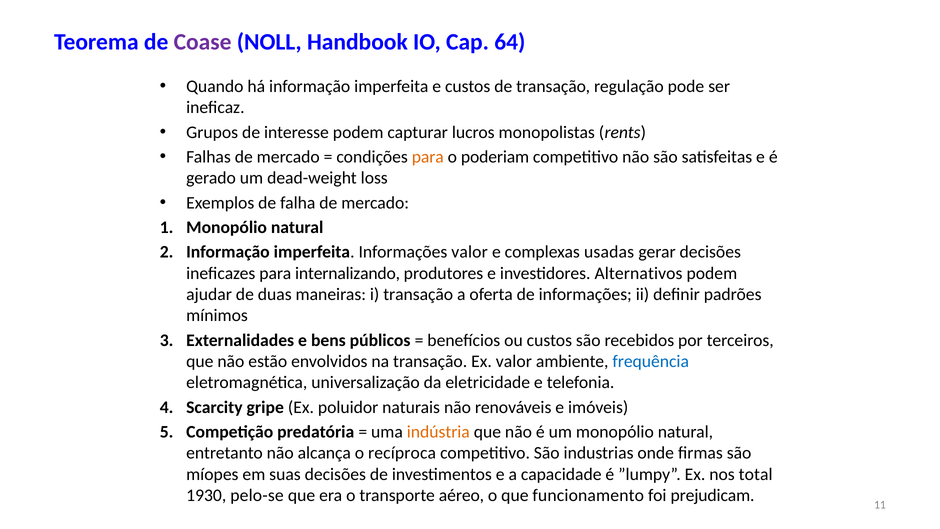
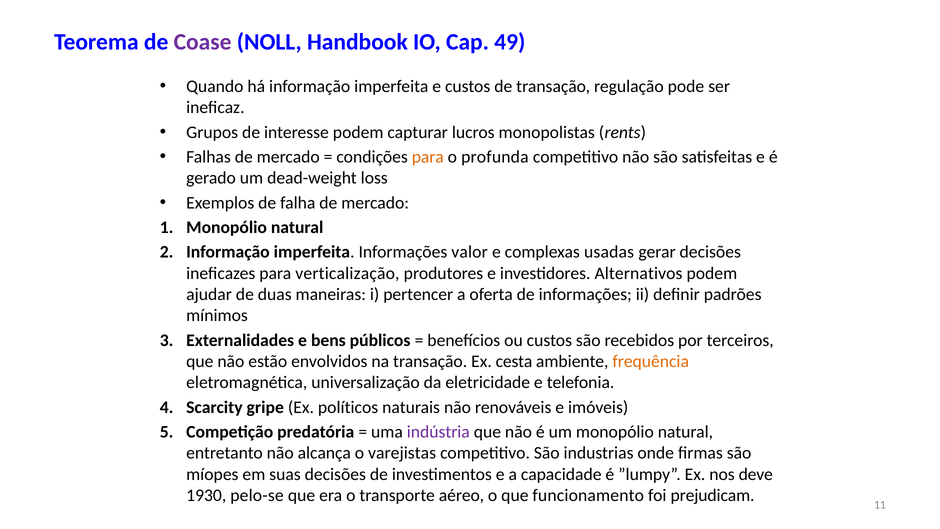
64: 64 -> 49 (510, 42)
poderiam: poderiam -> profunda (495, 157)
internalizando: internalizando -> verticalização (347, 273)
i transação: transação -> pertencer (418, 294)
Ex valor: valor -> cesta (514, 361)
frequência colour: blue -> orange (651, 361)
poluidor: poluidor -> políticos (348, 407)
indústria colour: orange -> purple (438, 432)
recíproca: recíproca -> varejistas (402, 453)
total: total -> deve (756, 474)
